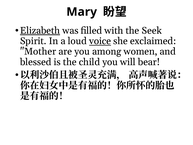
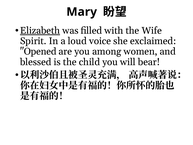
Seek: Seek -> Wife (152, 31)
voice underline: present -> none (100, 41)
Mother: Mother -> Opened (38, 51)
